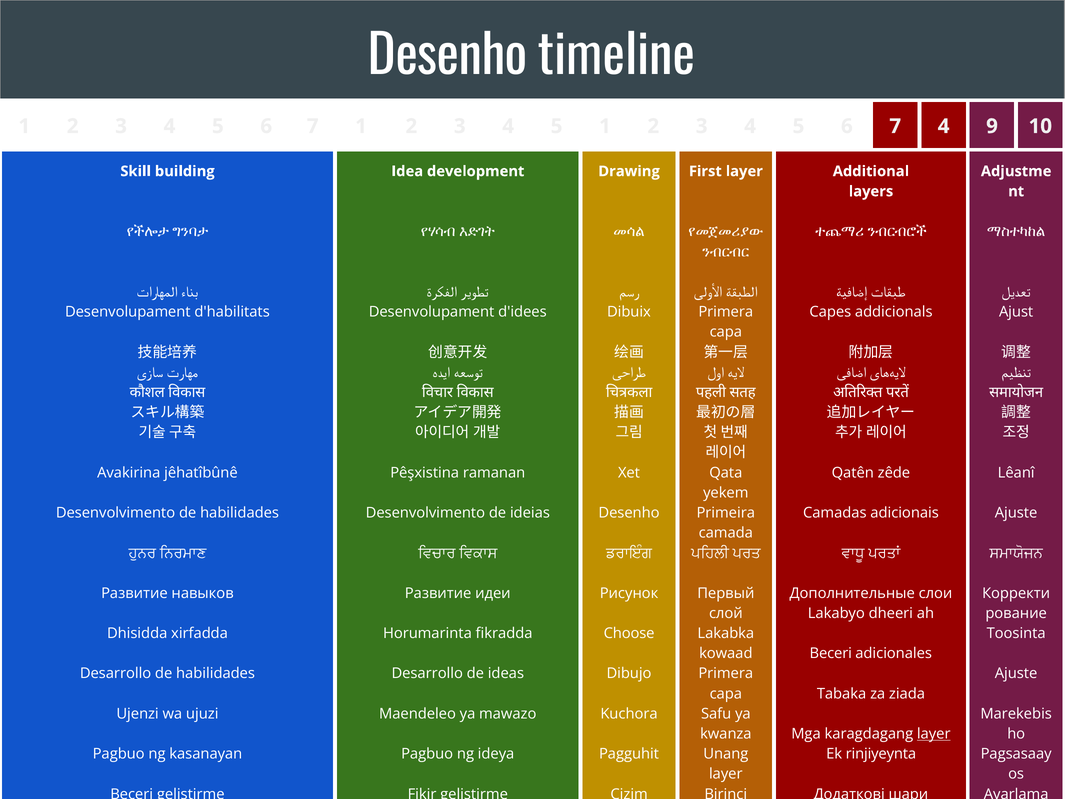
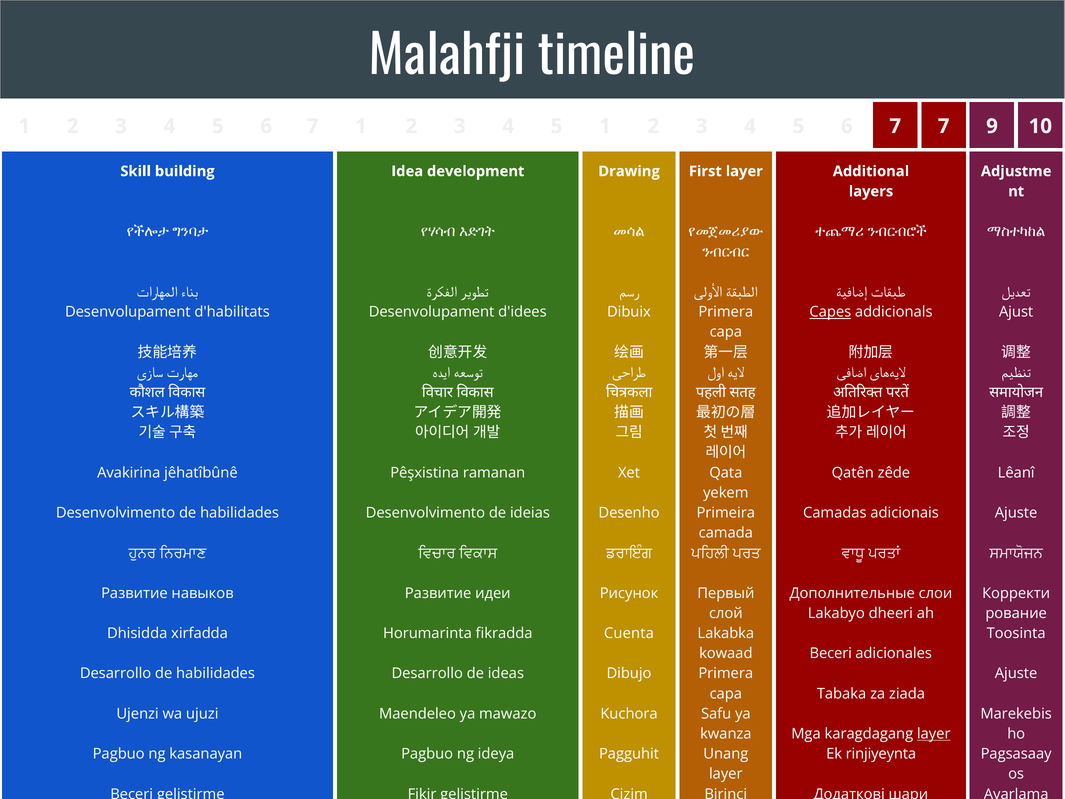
Desenho: Desenho -> Malahfji (447, 57)
7 4: 4 -> 7 (944, 126)
Capes underline: none -> present (830, 312)
Choose: Choose -> Cuenta (629, 633)
